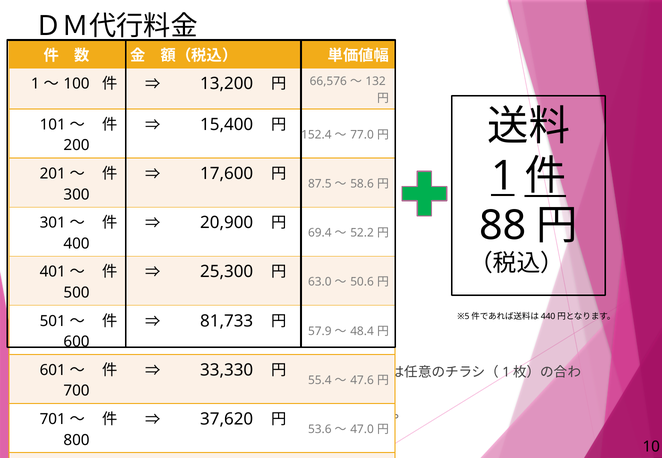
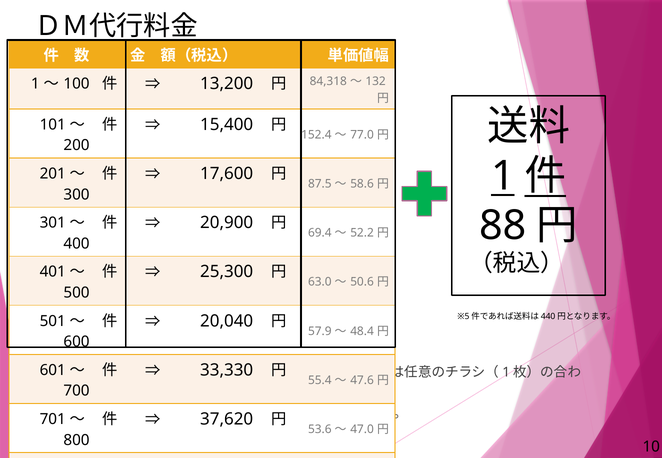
66,576: 66,576 -> 84,318 (328, 81)
81,733: 81,733 -> 20,040 (227, 321)
